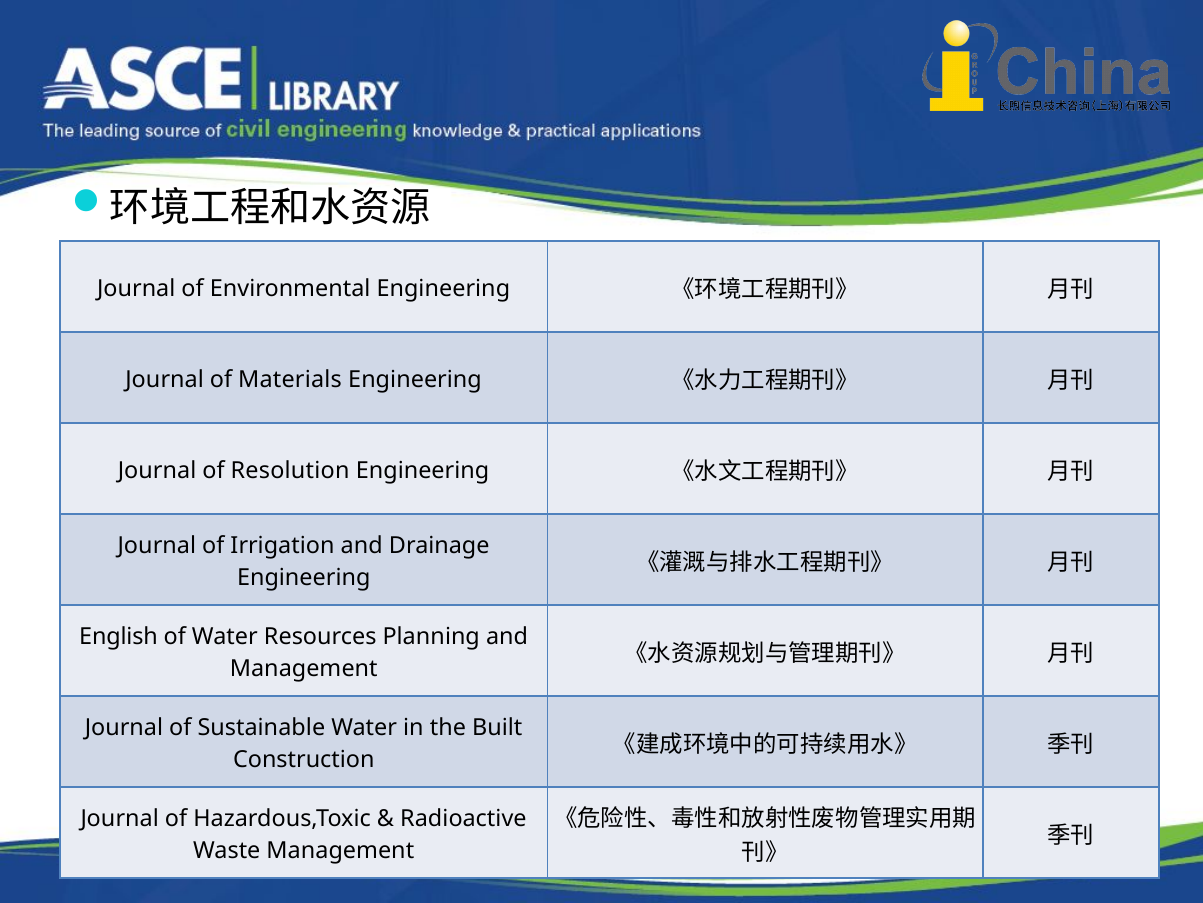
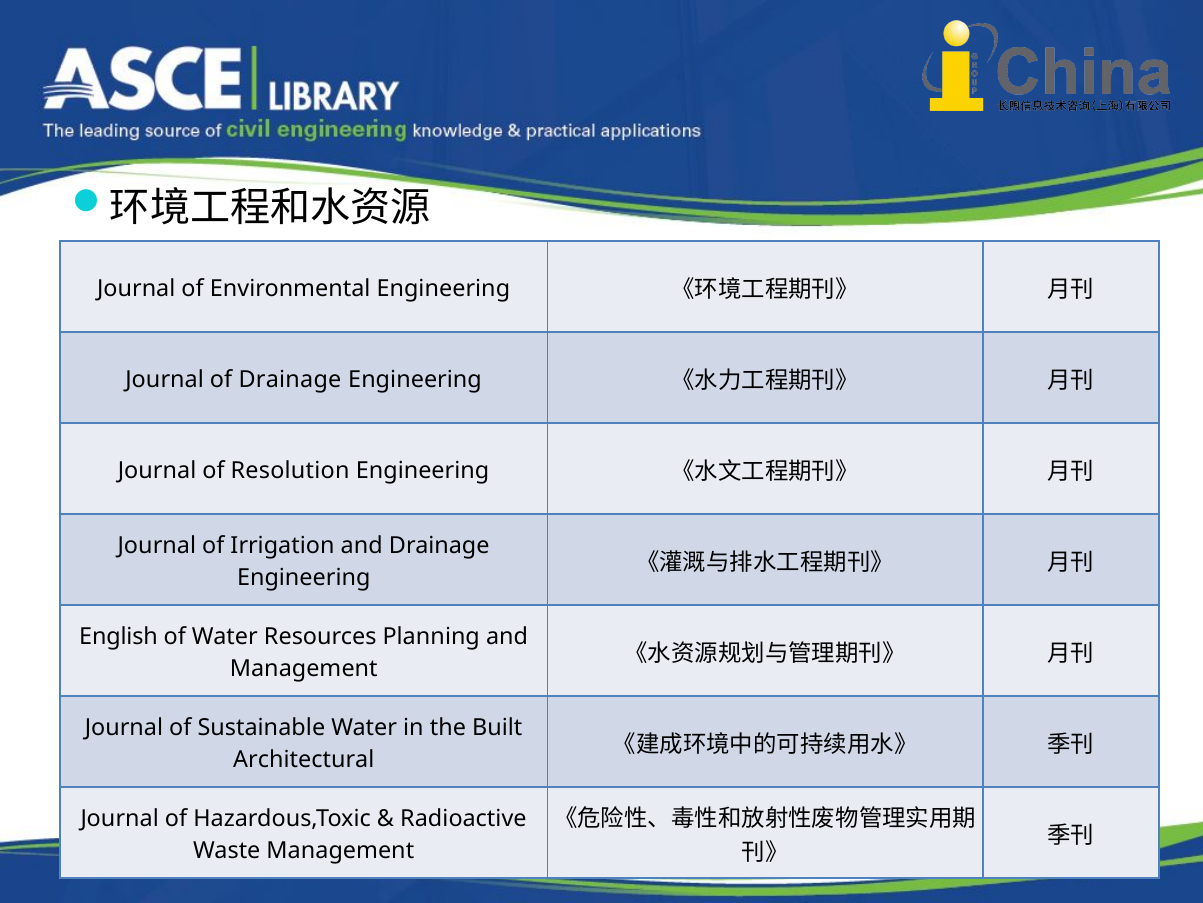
of Materials: Materials -> Drainage (290, 379)
Construction: Construction -> Architectural (304, 759)
